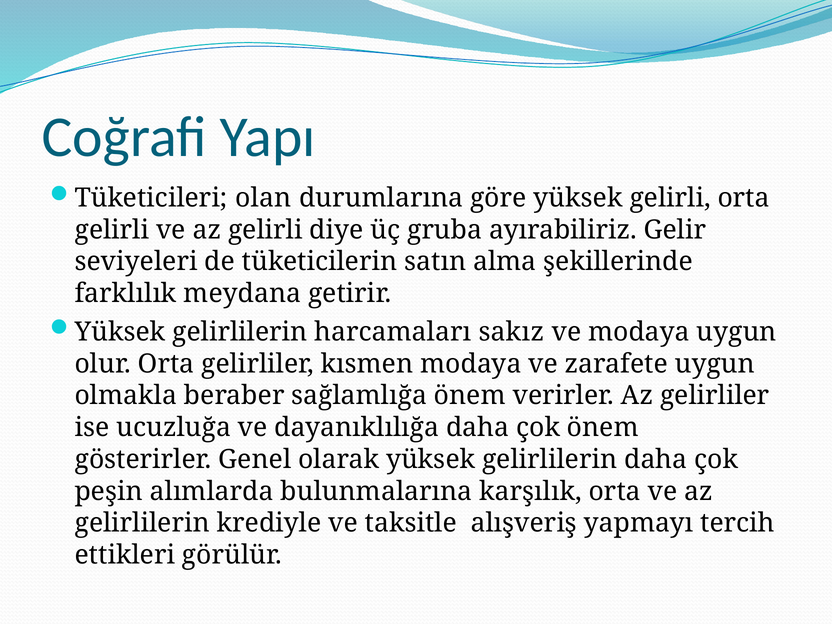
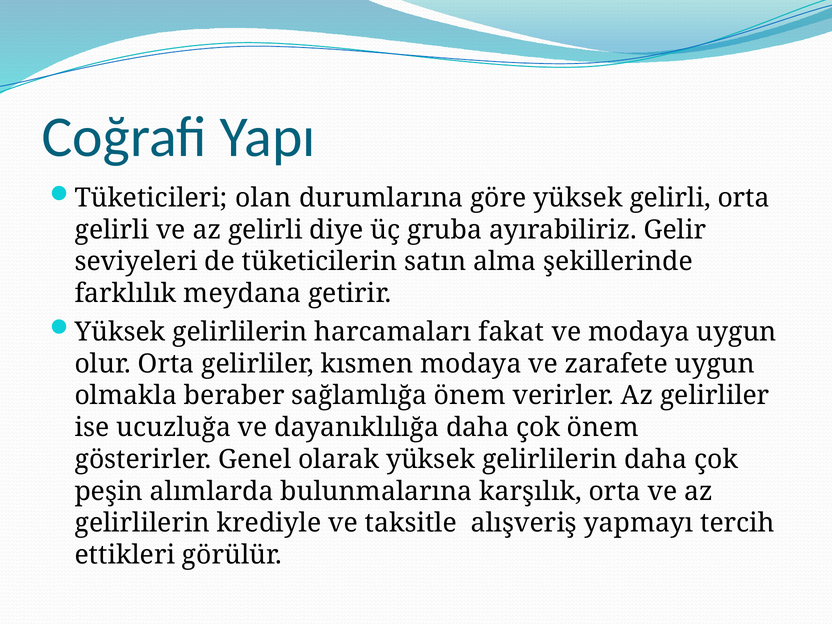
sakız: sakız -> fakat (511, 332)
